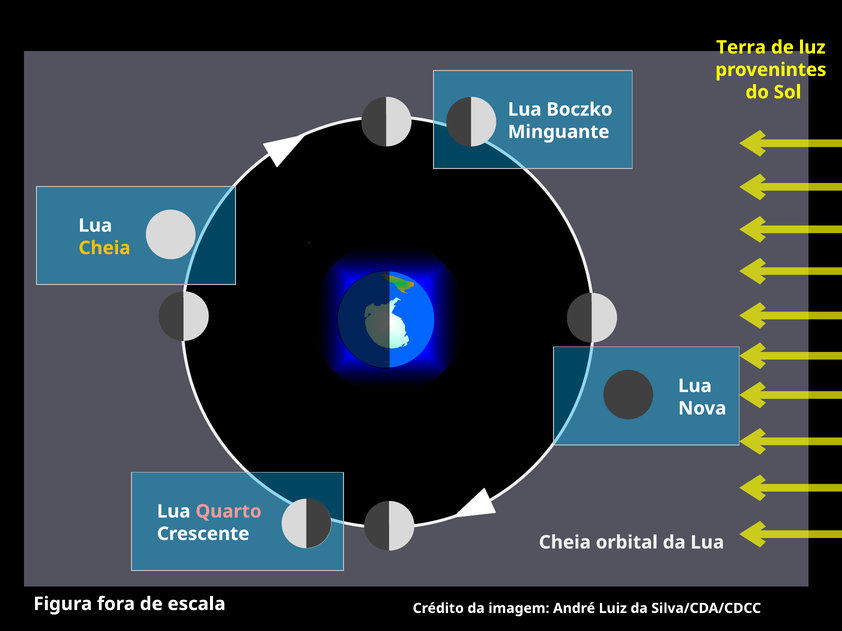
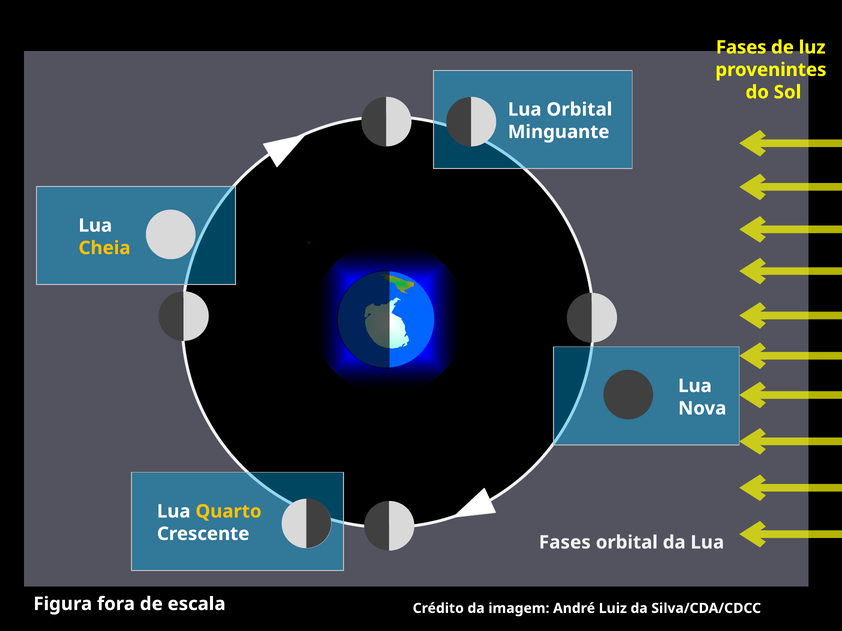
Terra: Terra -> Fases (741, 47)
Lua Boczko: Boczko -> Orbital (579, 110)
Quarto colour: pink -> yellow (229, 512)
Cheia: Cheia -> Fases (565, 543)
